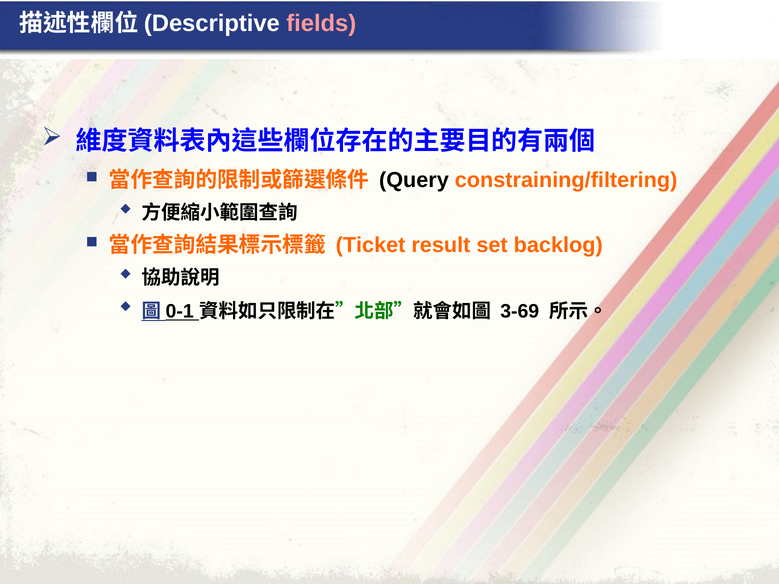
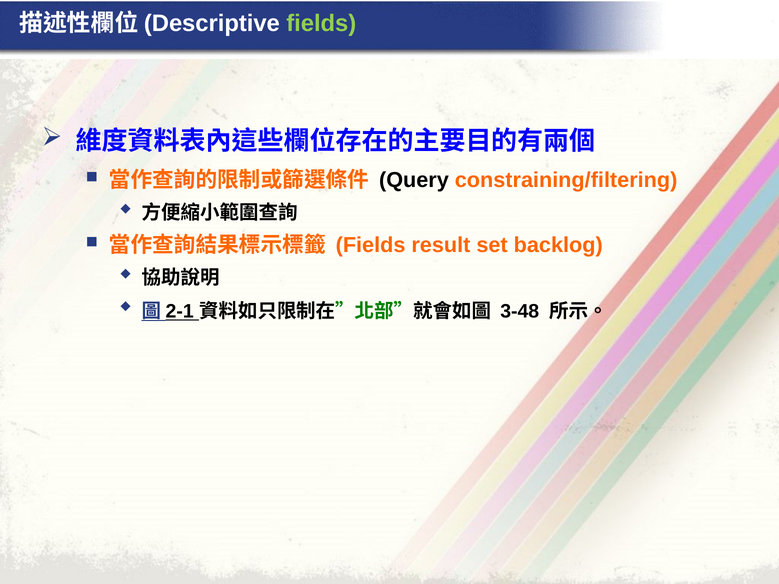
fields colour: pink -> light green (321, 23)
Ticket: Ticket -> Fields (371, 245)
0-1: 0-1 -> 2-1 (180, 311)
3-69: 3-69 -> 3-48 (520, 311)
